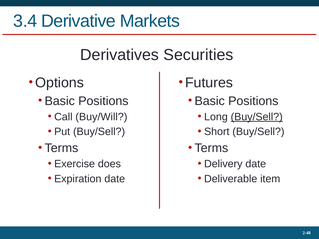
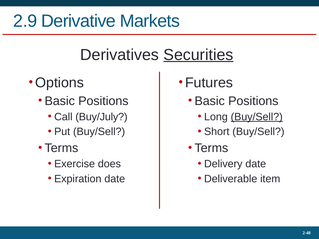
3.4: 3.4 -> 2.9 (25, 21)
Securities underline: none -> present (198, 55)
Buy/Will: Buy/Will -> Buy/July (101, 117)
